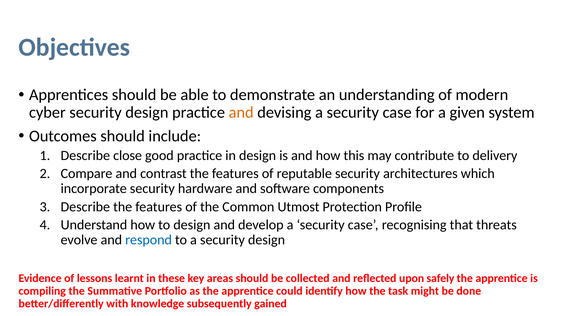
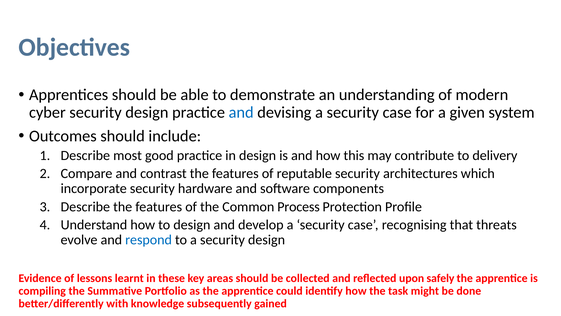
and colour: orange -> blue (241, 112)
close: close -> most (128, 155)
Utmost: Utmost -> Process (299, 206)
